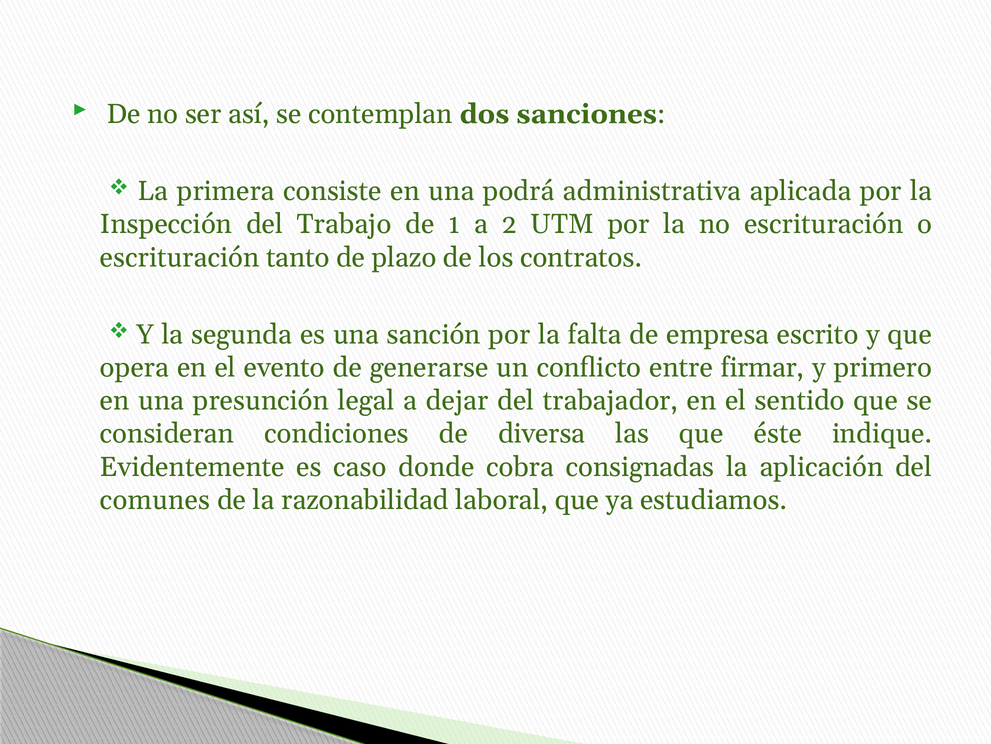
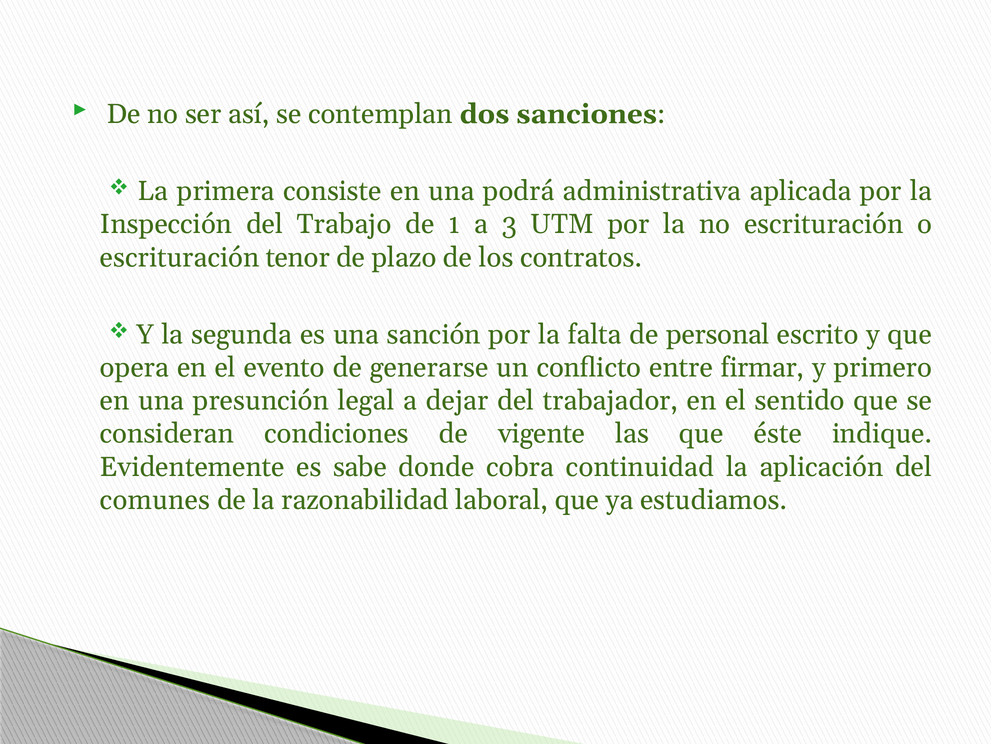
2: 2 -> 3 (509, 224)
tanto: tanto -> tenor (298, 257)
empresa: empresa -> personal (718, 334)
diversa: diversa -> vigente (542, 433)
caso: caso -> sabe (360, 466)
consignadas: consignadas -> continuidad (640, 466)
